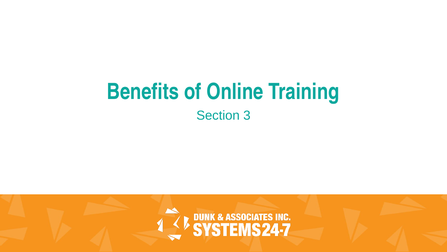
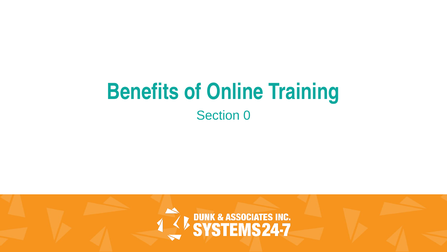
3: 3 -> 0 (247, 115)
